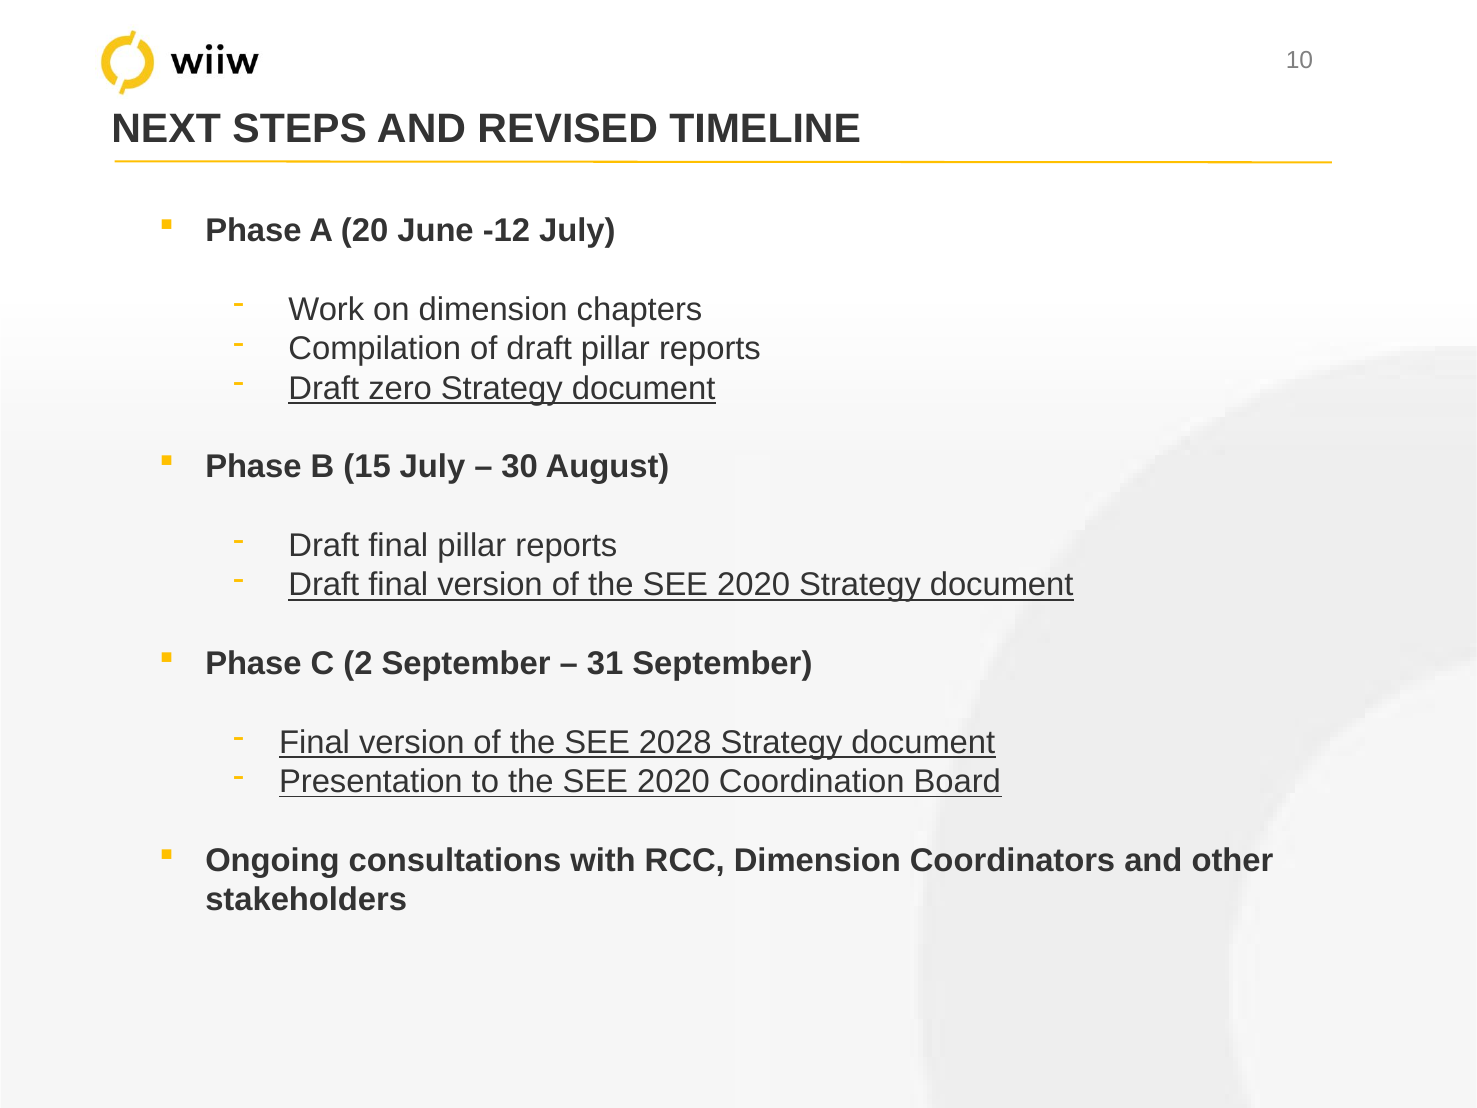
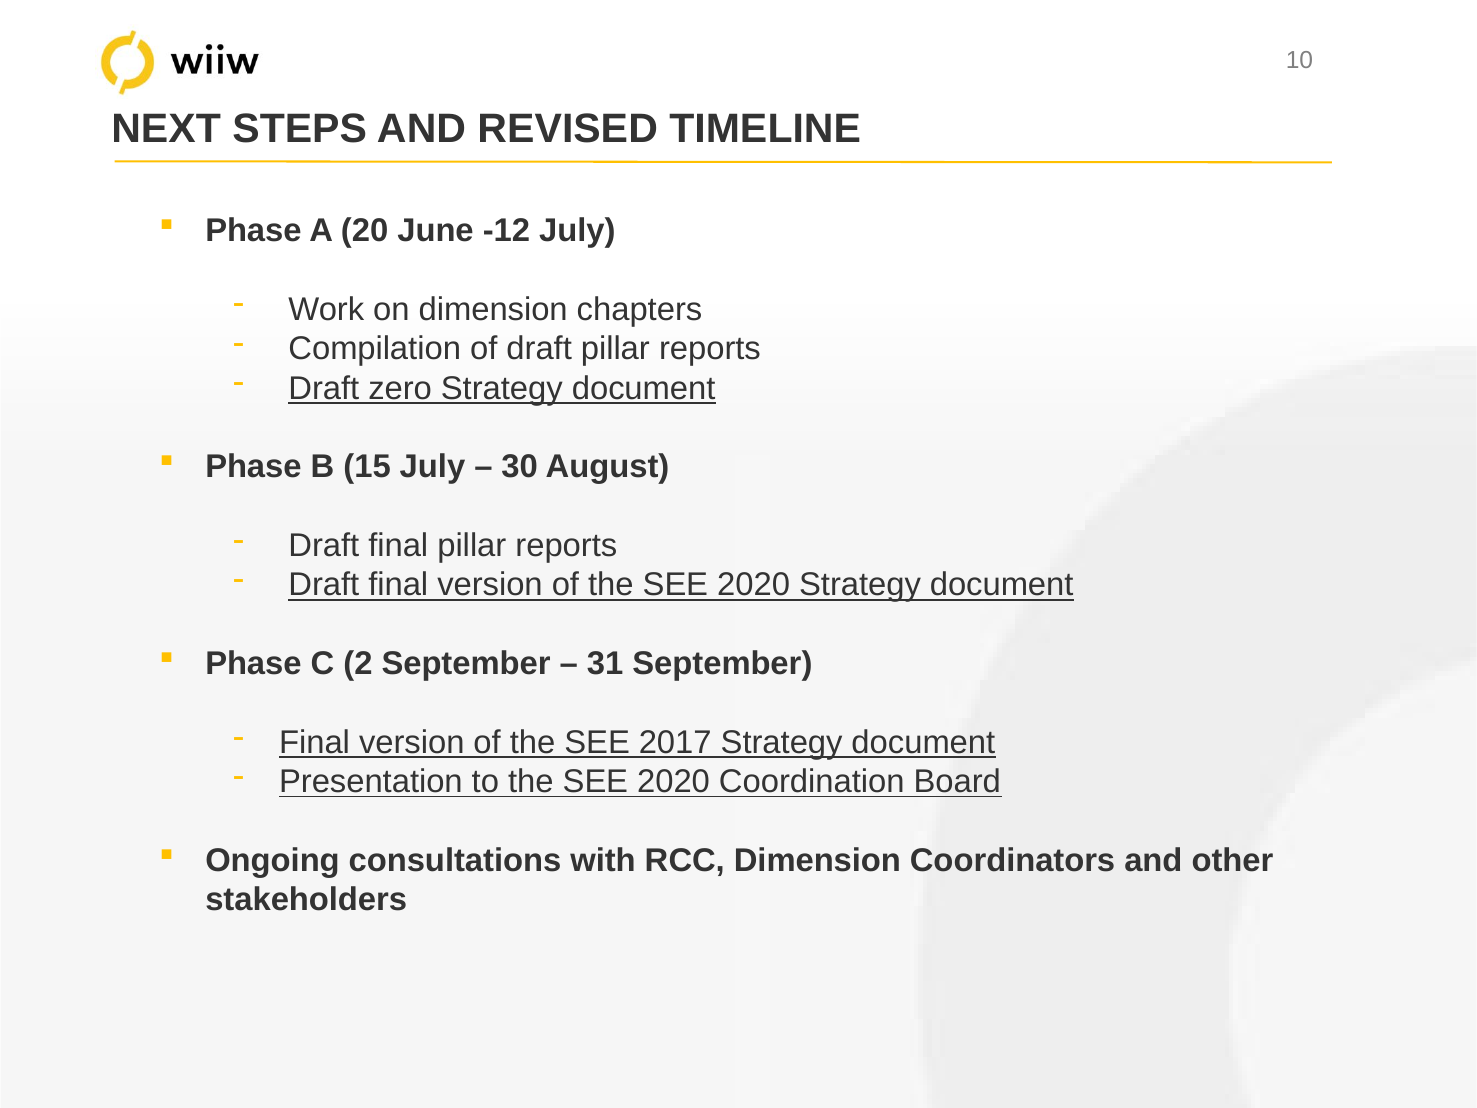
2028: 2028 -> 2017 (675, 742)
